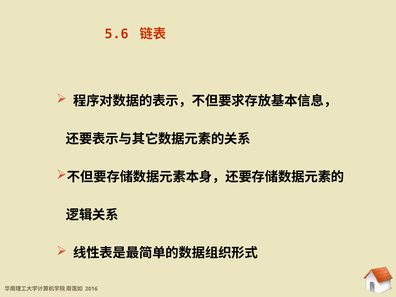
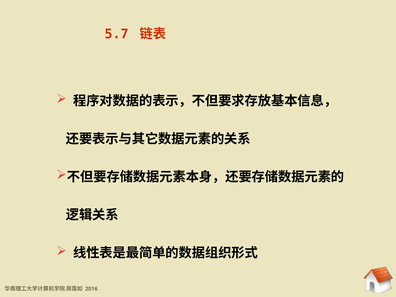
5.6: 5.6 -> 5.7 (117, 34)
